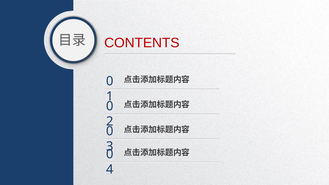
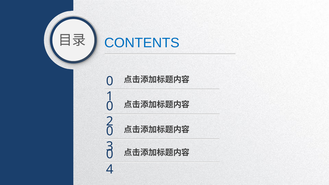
CONTENTS colour: red -> blue (142, 43)
